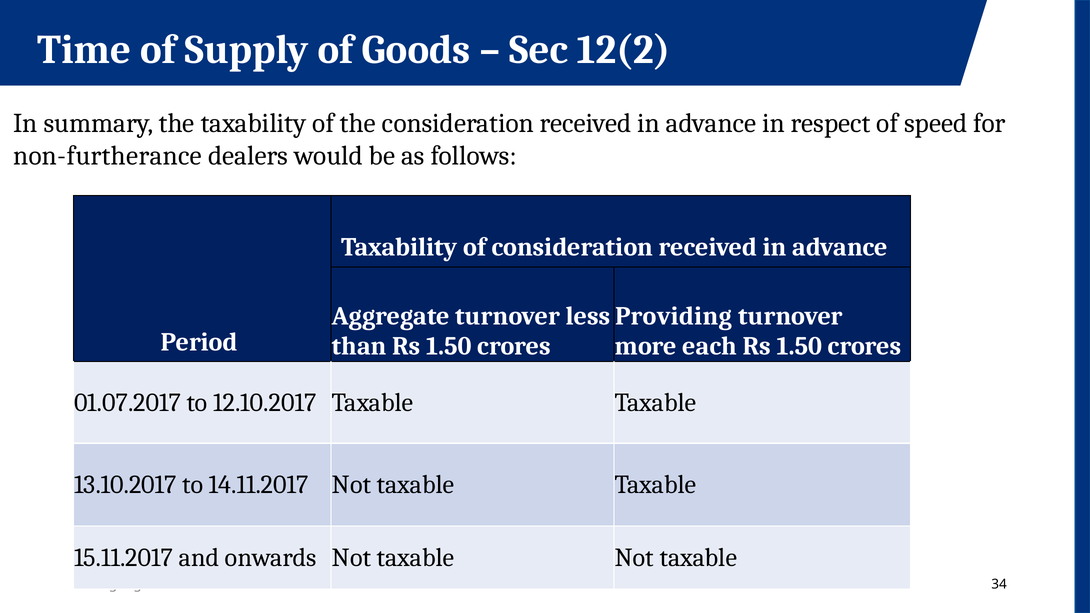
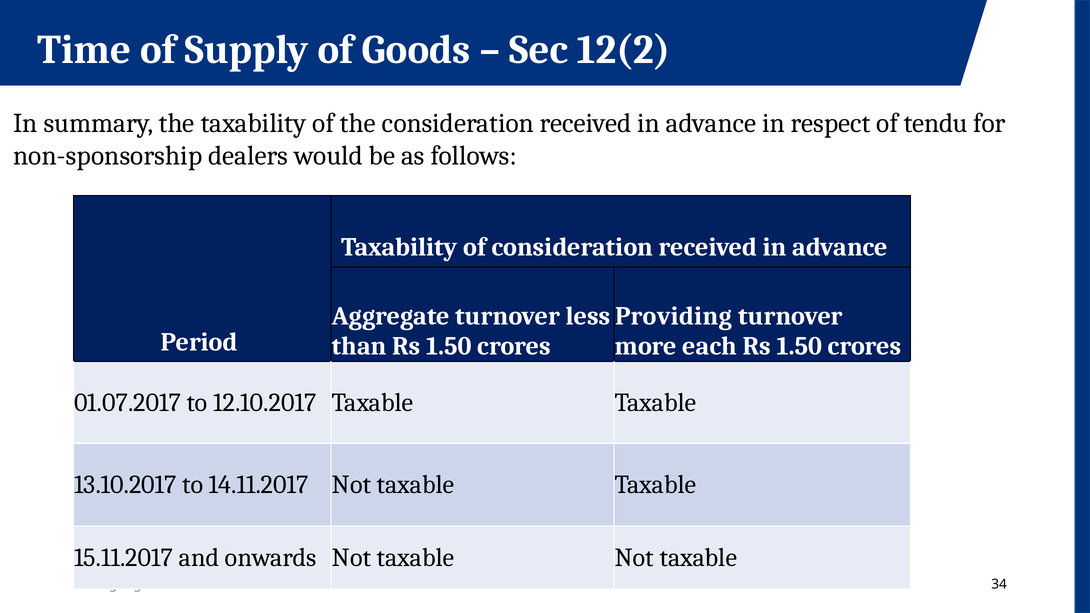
speed: speed -> tendu (936, 123)
non-furtherance: non-furtherance -> non-sponsorship (108, 156)
